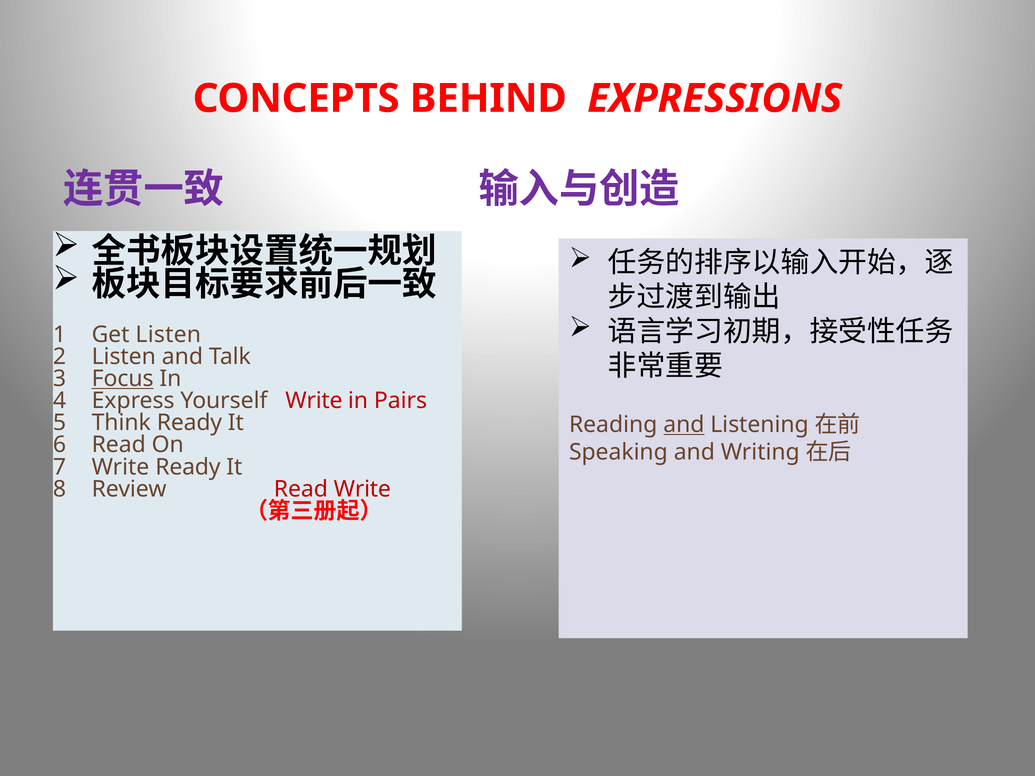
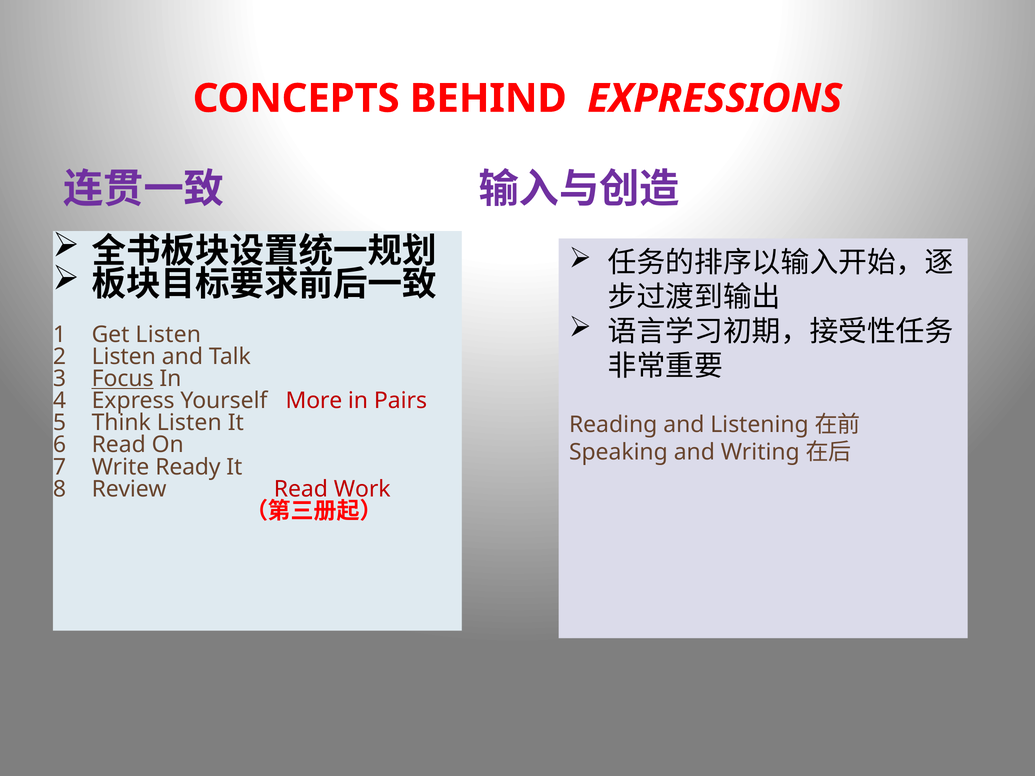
Yourself Write: Write -> More (314, 401)
Think Ready: Ready -> Listen (189, 423)
and underline: present -> none (684, 425)
Read Write: Write -> Work (362, 489)
